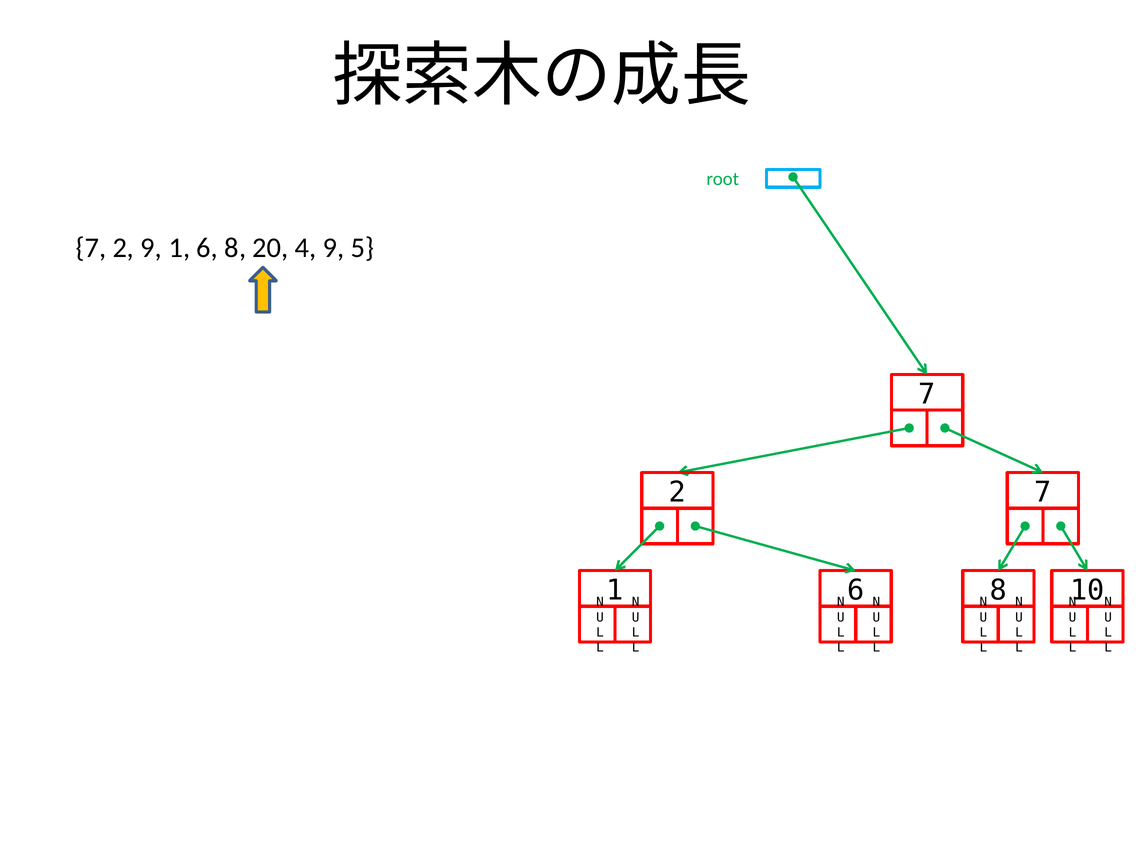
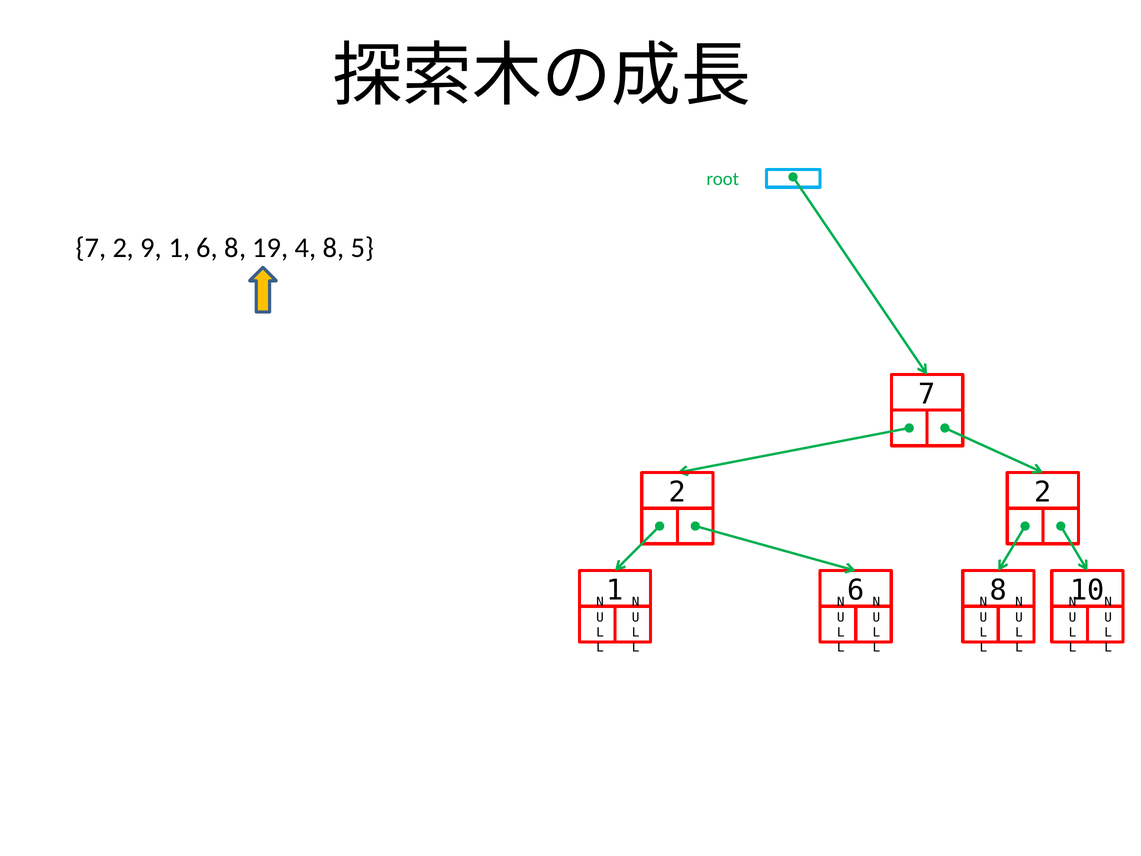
20: 20 -> 19 (270, 248)
4 9: 9 -> 8 (334, 248)
2 7: 7 -> 2 (1043, 492)
